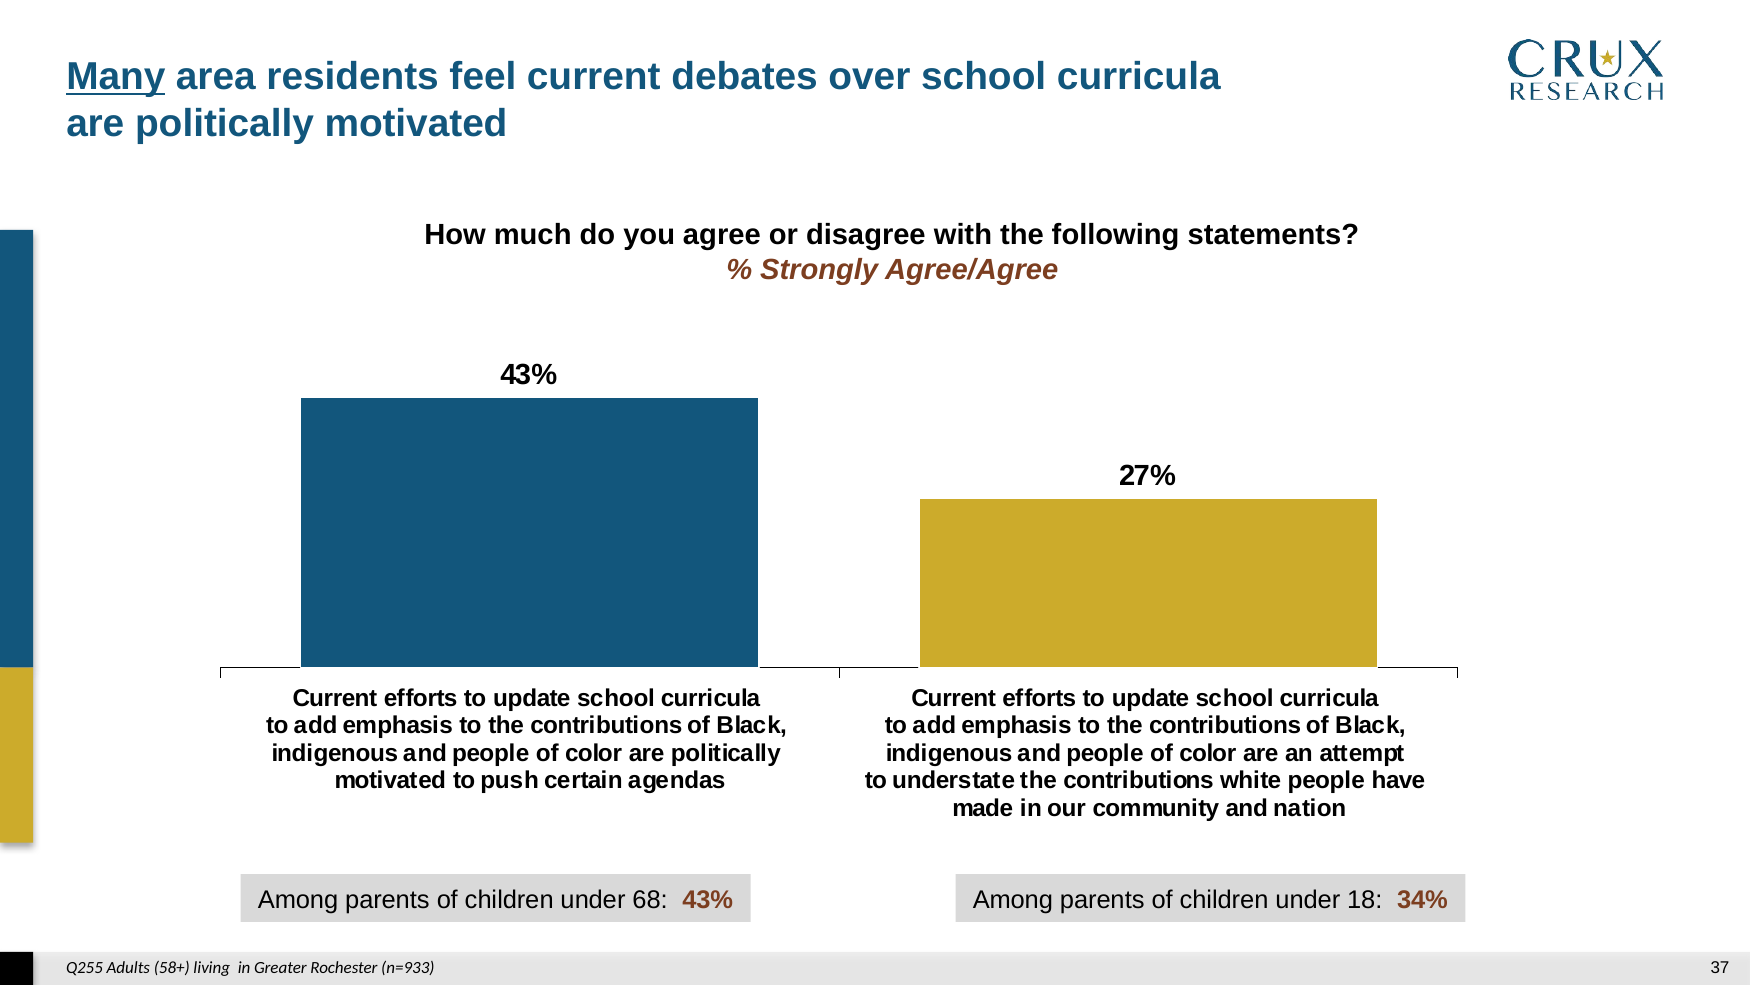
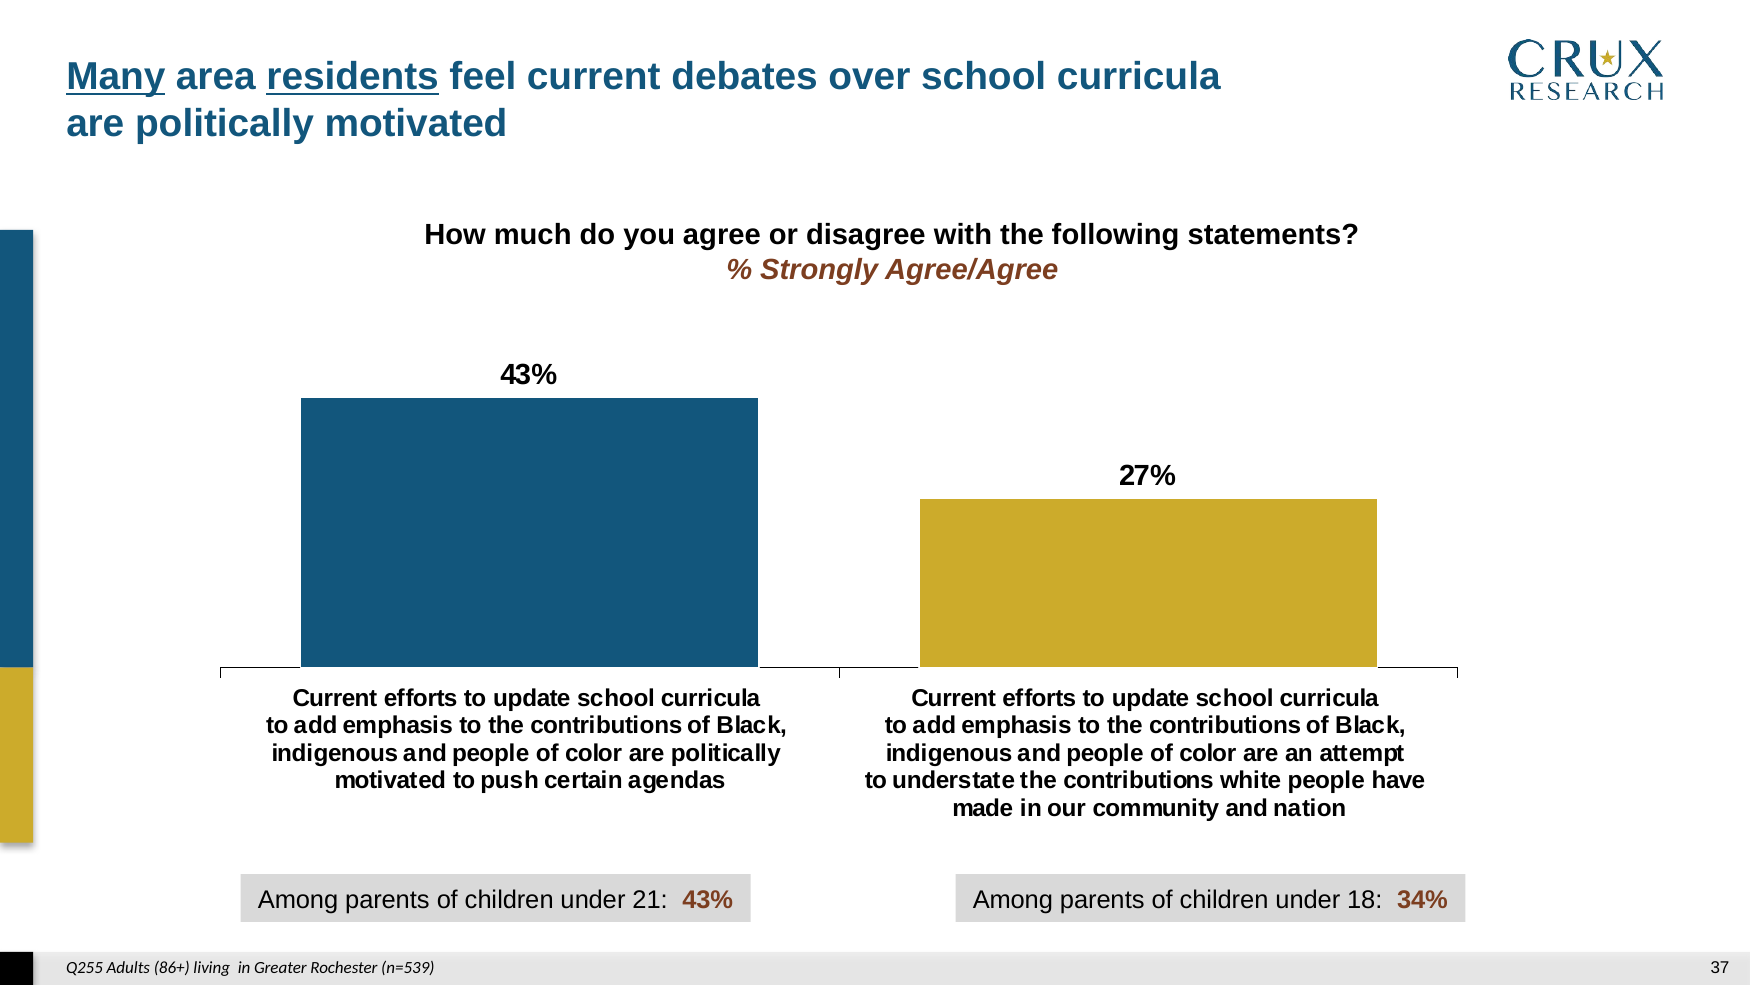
residents underline: none -> present (353, 77)
68: 68 -> 21 (650, 899)
58+: 58+ -> 86+ (172, 967)
n=933: n=933 -> n=539 (408, 967)
